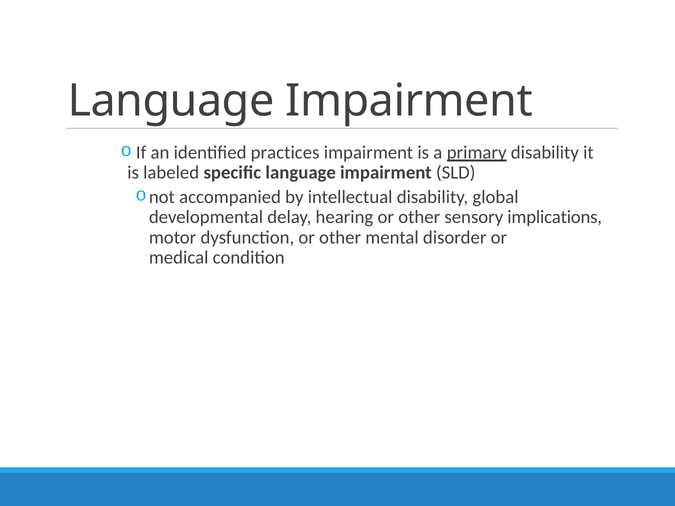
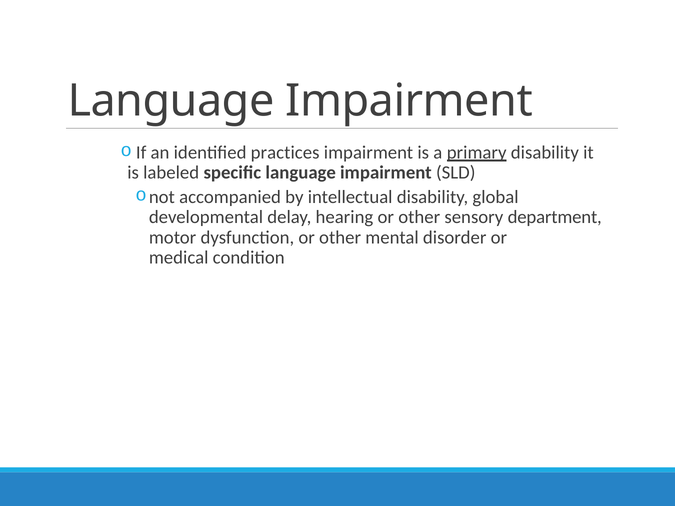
implications: implications -> department (555, 217)
